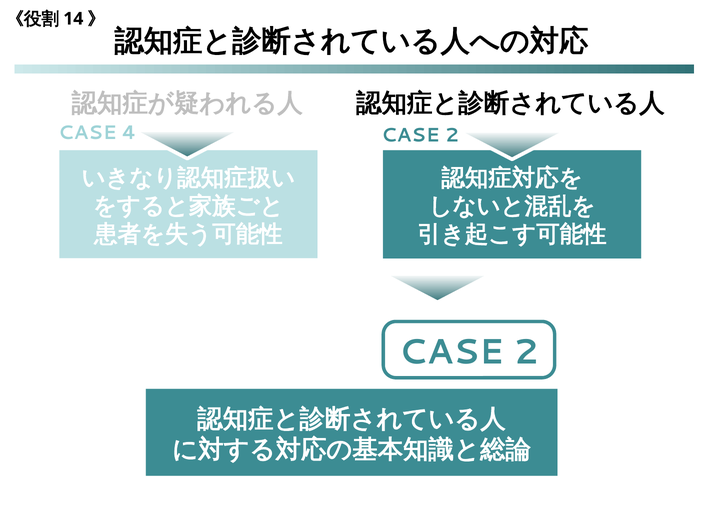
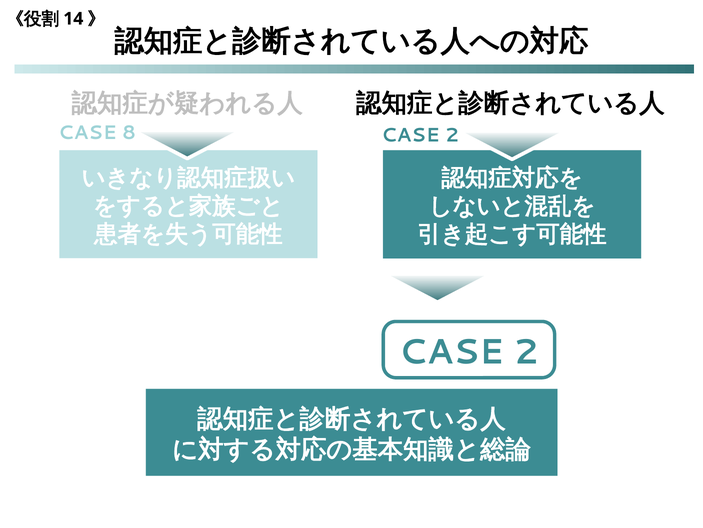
4: 4 -> 8 (129, 133)
